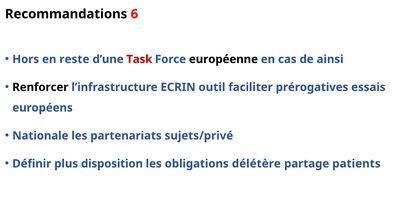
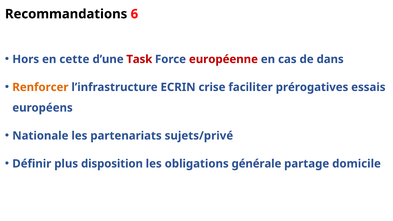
reste: reste -> cette (74, 59)
européenne colour: black -> red (223, 59)
ainsi: ainsi -> dans (330, 59)
Renforcer colour: black -> orange (40, 87)
outil: outil -> crise (212, 87)
délétère: délétère -> générale (256, 164)
patients: patients -> domicile (357, 164)
